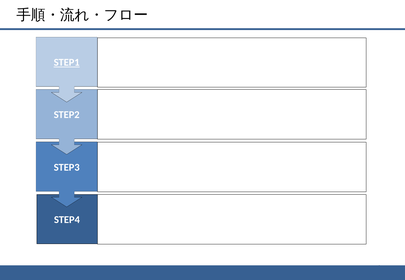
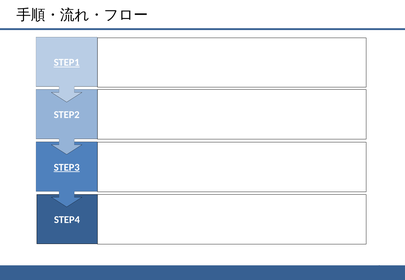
STEP3 underline: none -> present (67, 168)
